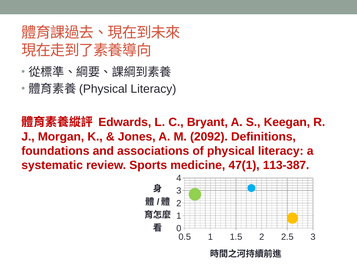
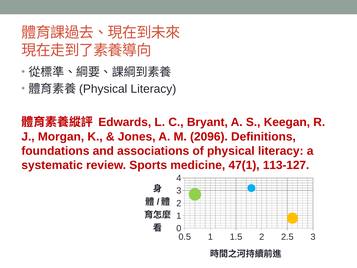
2092: 2092 -> 2096 (209, 136)
113-387: 113-387 -> 113-127 (286, 165)
